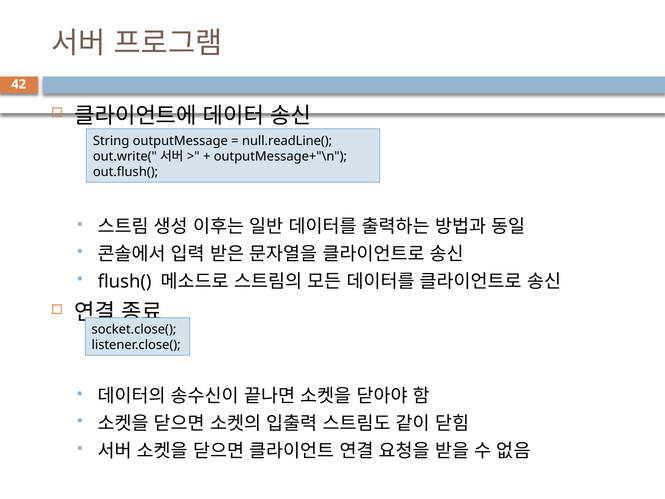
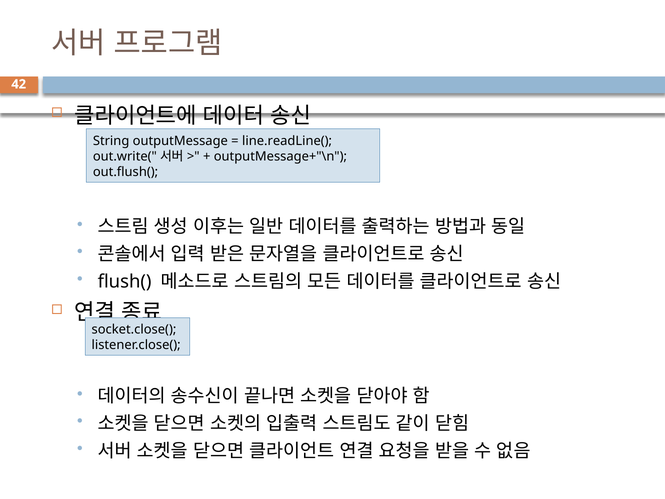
null.readLine(: null.readLine( -> line.readLine( (287, 141)
